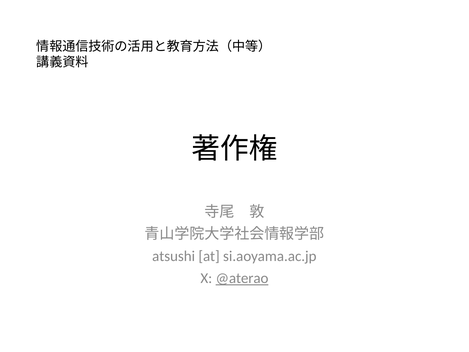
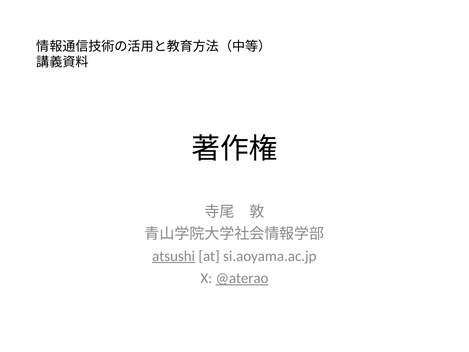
atsushi underline: none -> present (174, 256)
